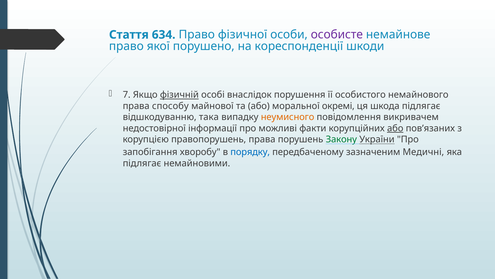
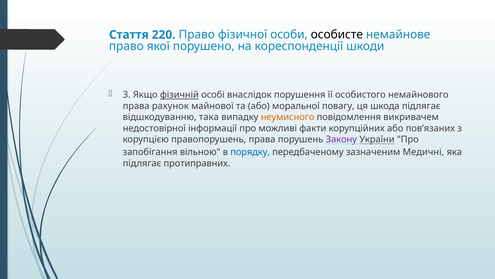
634: 634 -> 220 (164, 35)
особисте colour: purple -> black (337, 35)
7: 7 -> 3 (127, 95)
способу: способу -> рахунок (170, 106)
окремі: окремі -> повагу (338, 106)
або underline: present -> none (395, 128)
Закону colour: green -> purple (341, 139)
хворобу: хворобу -> вільною (200, 152)
немайновими: немайновими -> протиправних (197, 163)
